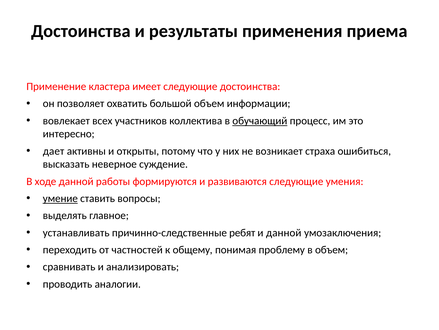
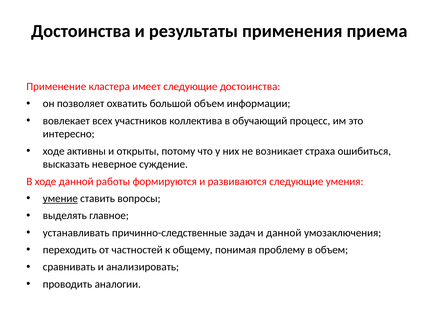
обучающий underline: present -> none (260, 121)
дает: дает -> ходе (54, 151)
ребят: ребят -> задач (242, 232)
